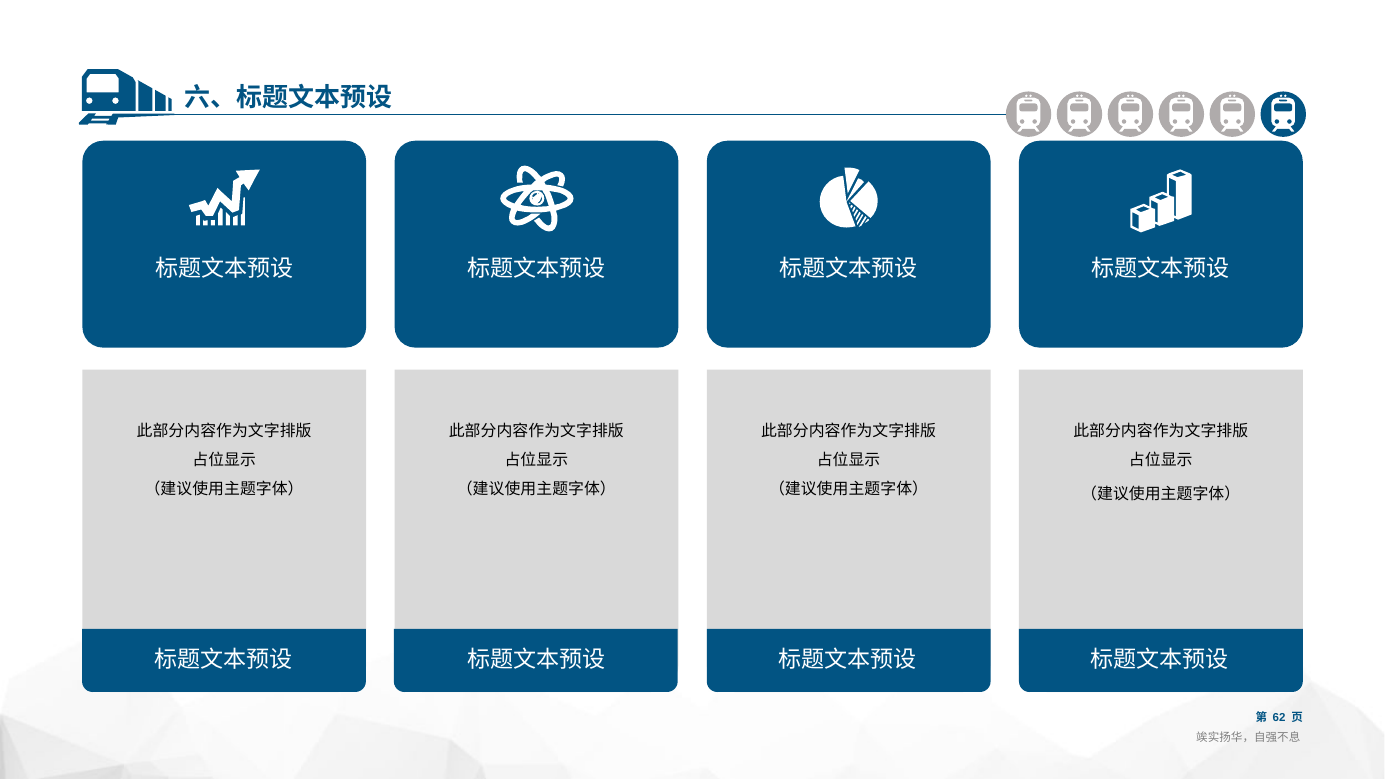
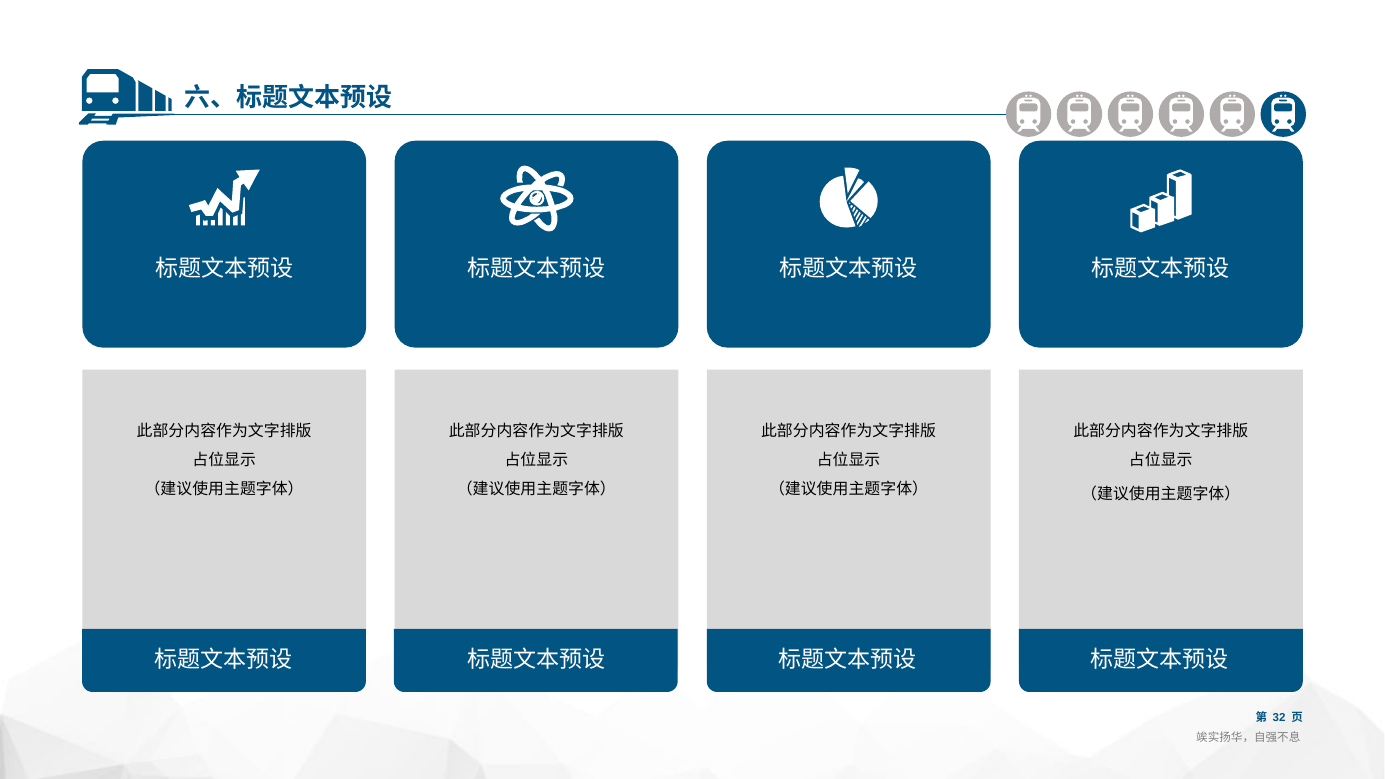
62: 62 -> 32 (1279, 718)
